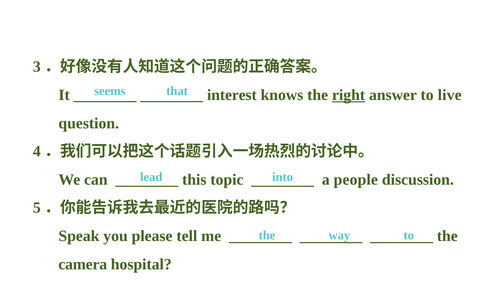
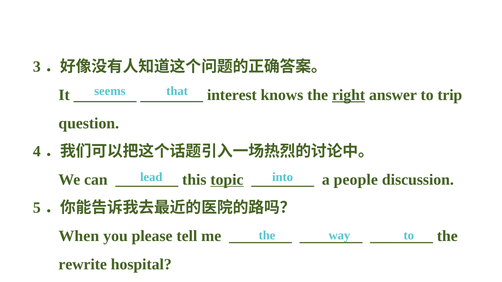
live: live -> trip (450, 95)
topic underline: none -> present (227, 180)
Speak: Speak -> When (79, 236)
camera: camera -> rewrite (83, 265)
